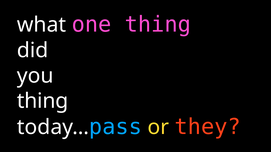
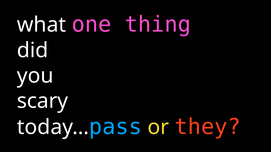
thing: thing -> scary (43, 101)
